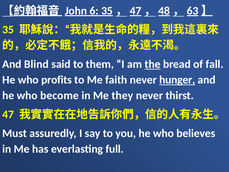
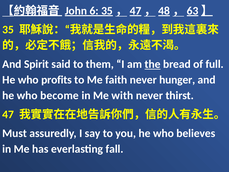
Blind: Blind -> Spirit (36, 64)
fall: fall -> full (215, 64)
hunger underline: present -> none (177, 80)
they: they -> with (122, 95)
full: full -> fall (115, 149)
